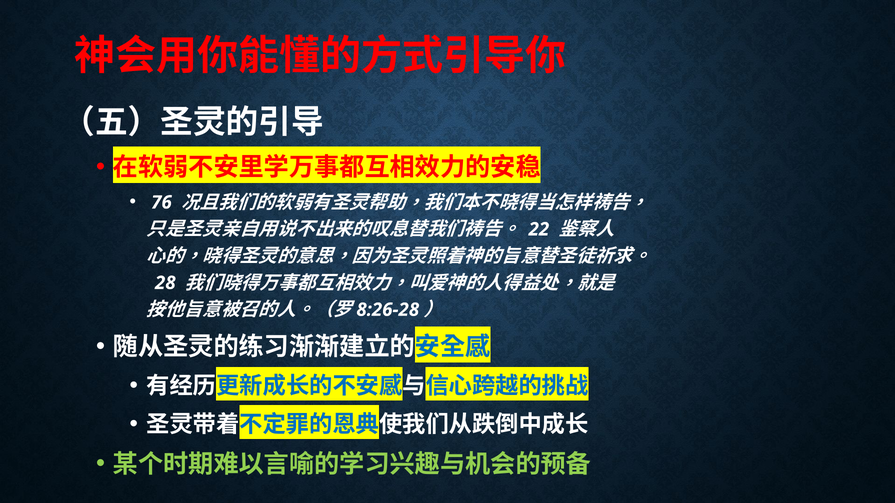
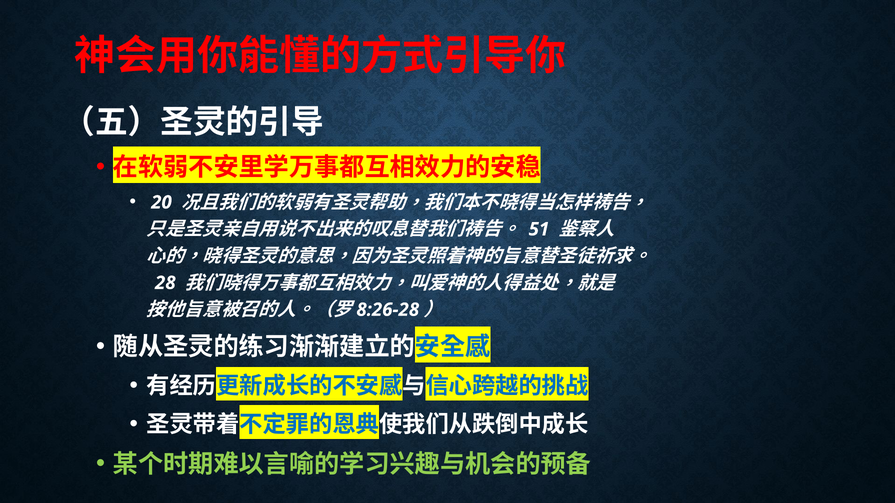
76: 76 -> 20 (161, 203)
22: 22 -> 51 (539, 229)
